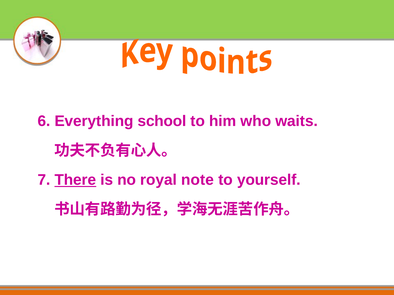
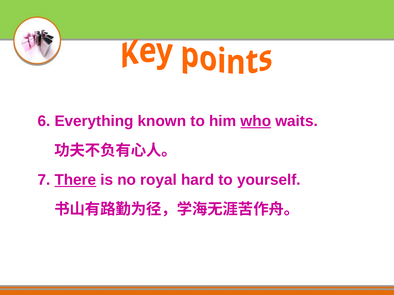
school: school -> known (162, 121)
who underline: none -> present (256, 121)
note: note -> hard (198, 180)
